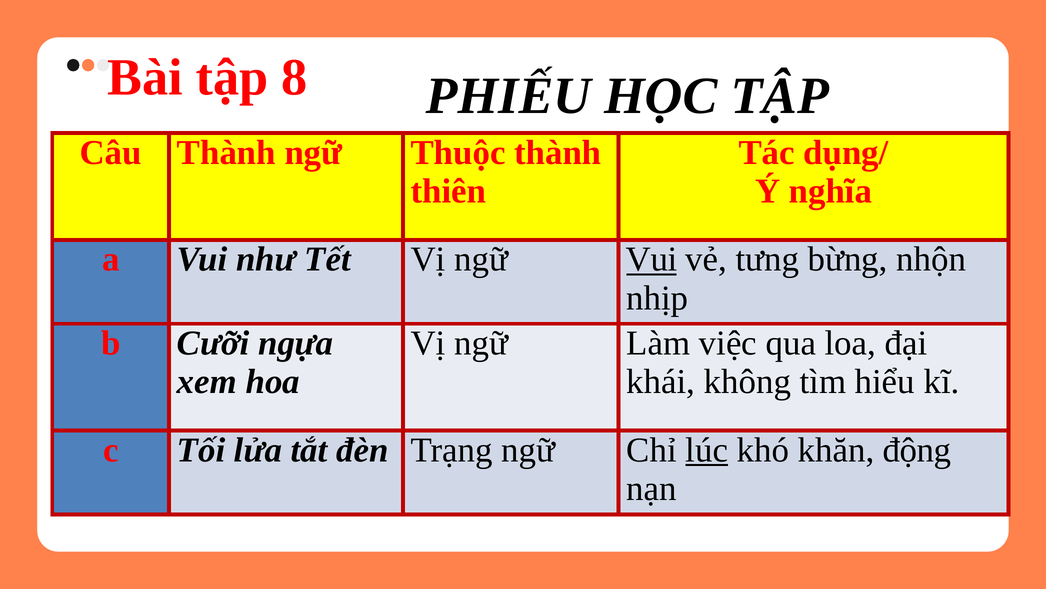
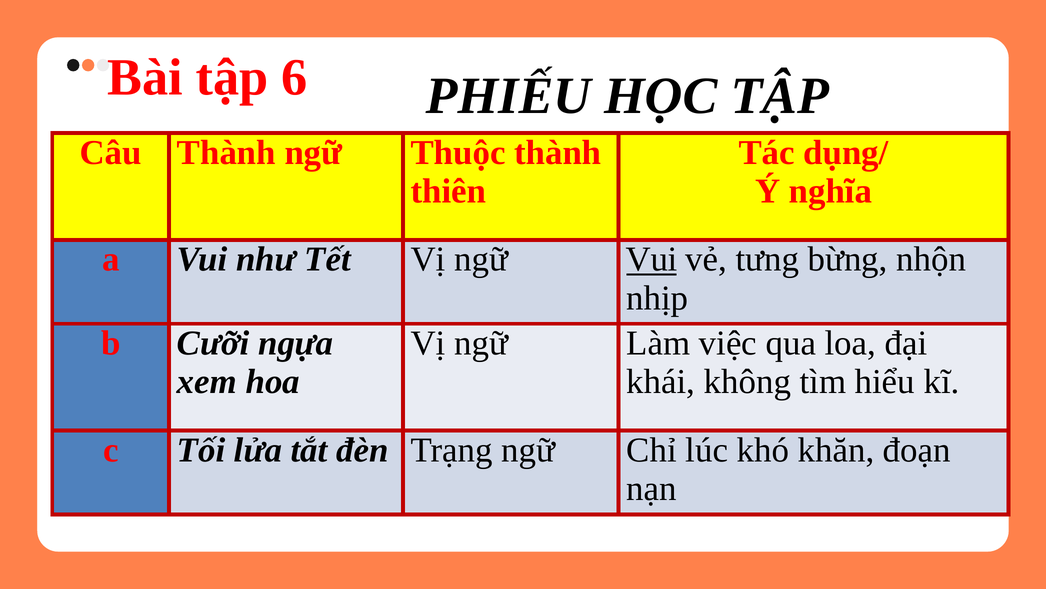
8: 8 -> 6 (294, 77)
lúc underline: present -> none (707, 450)
động: động -> đoạn (917, 450)
